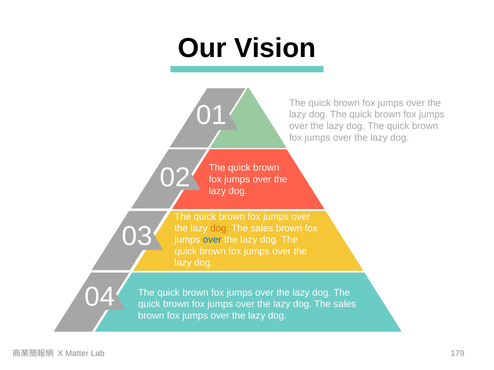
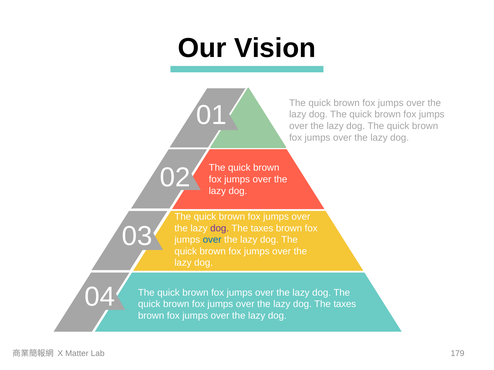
dog colour: orange -> purple (220, 229)
sales: sales -> taxes (262, 229)
sales: sales -> taxes (345, 305)
